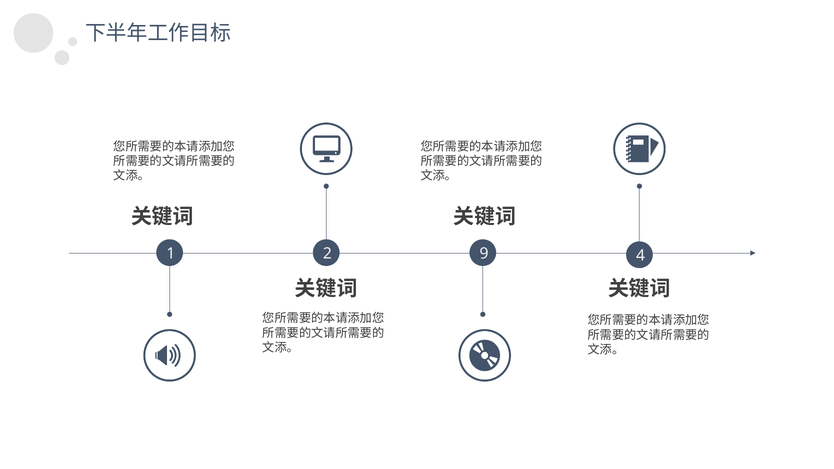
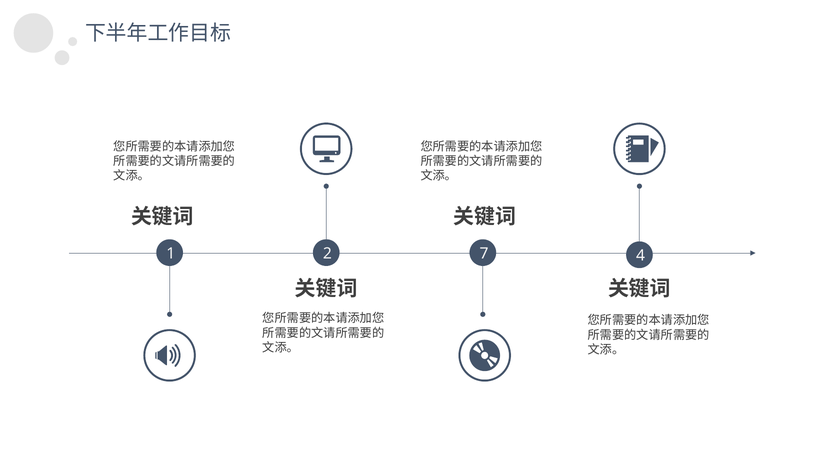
9: 9 -> 7 (484, 254)
